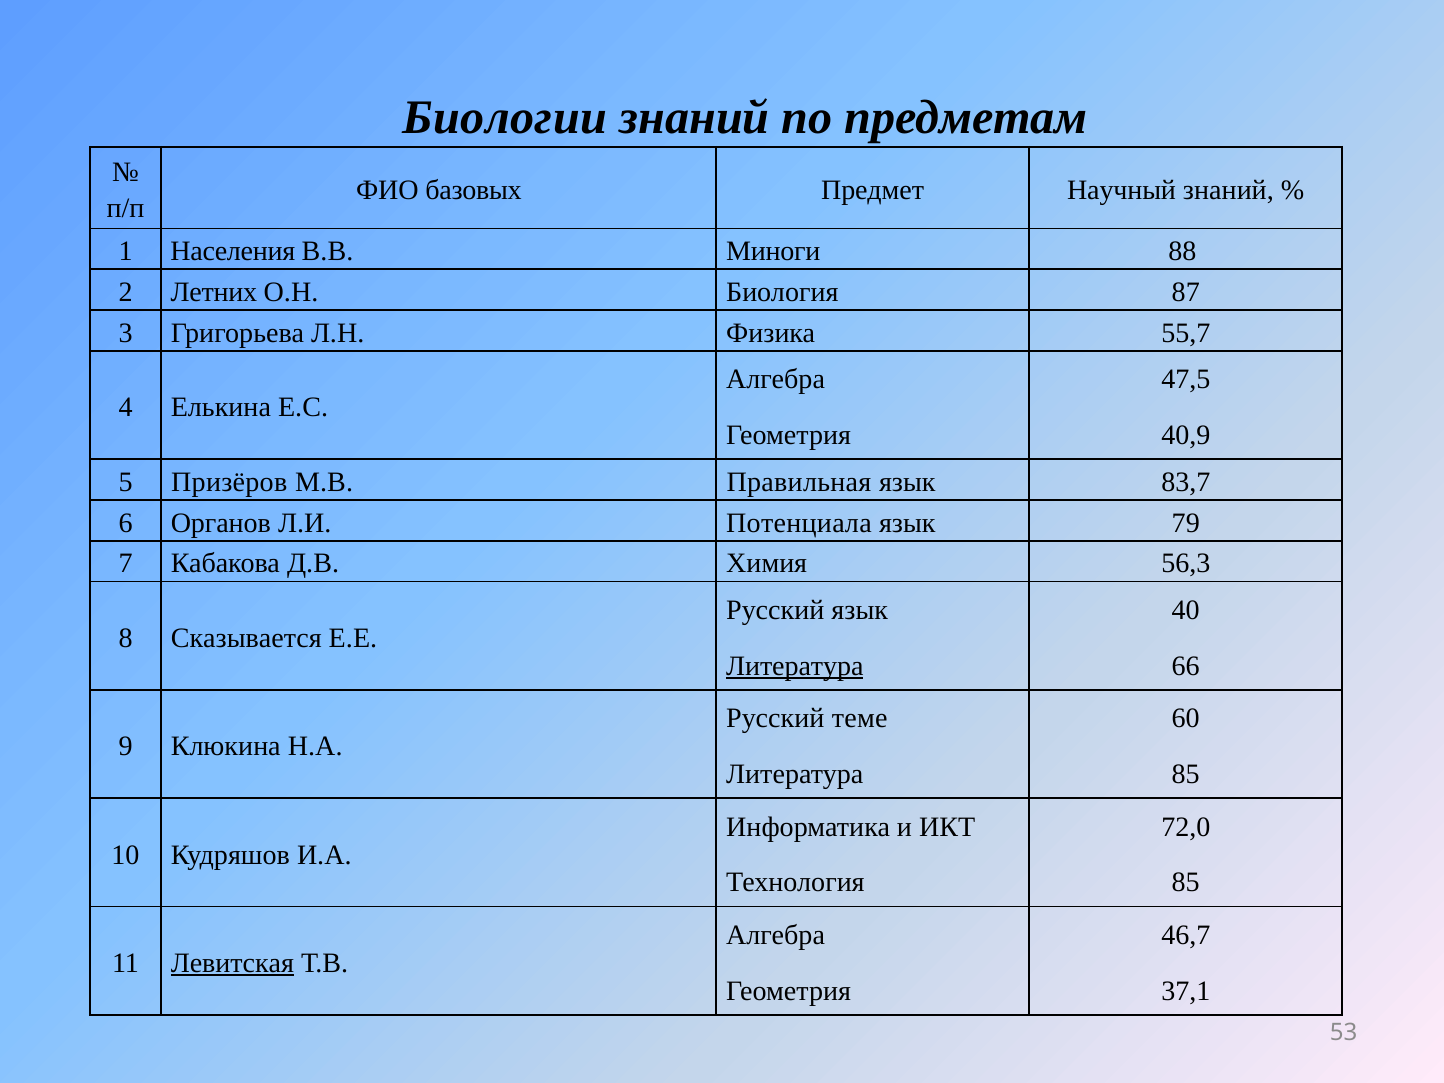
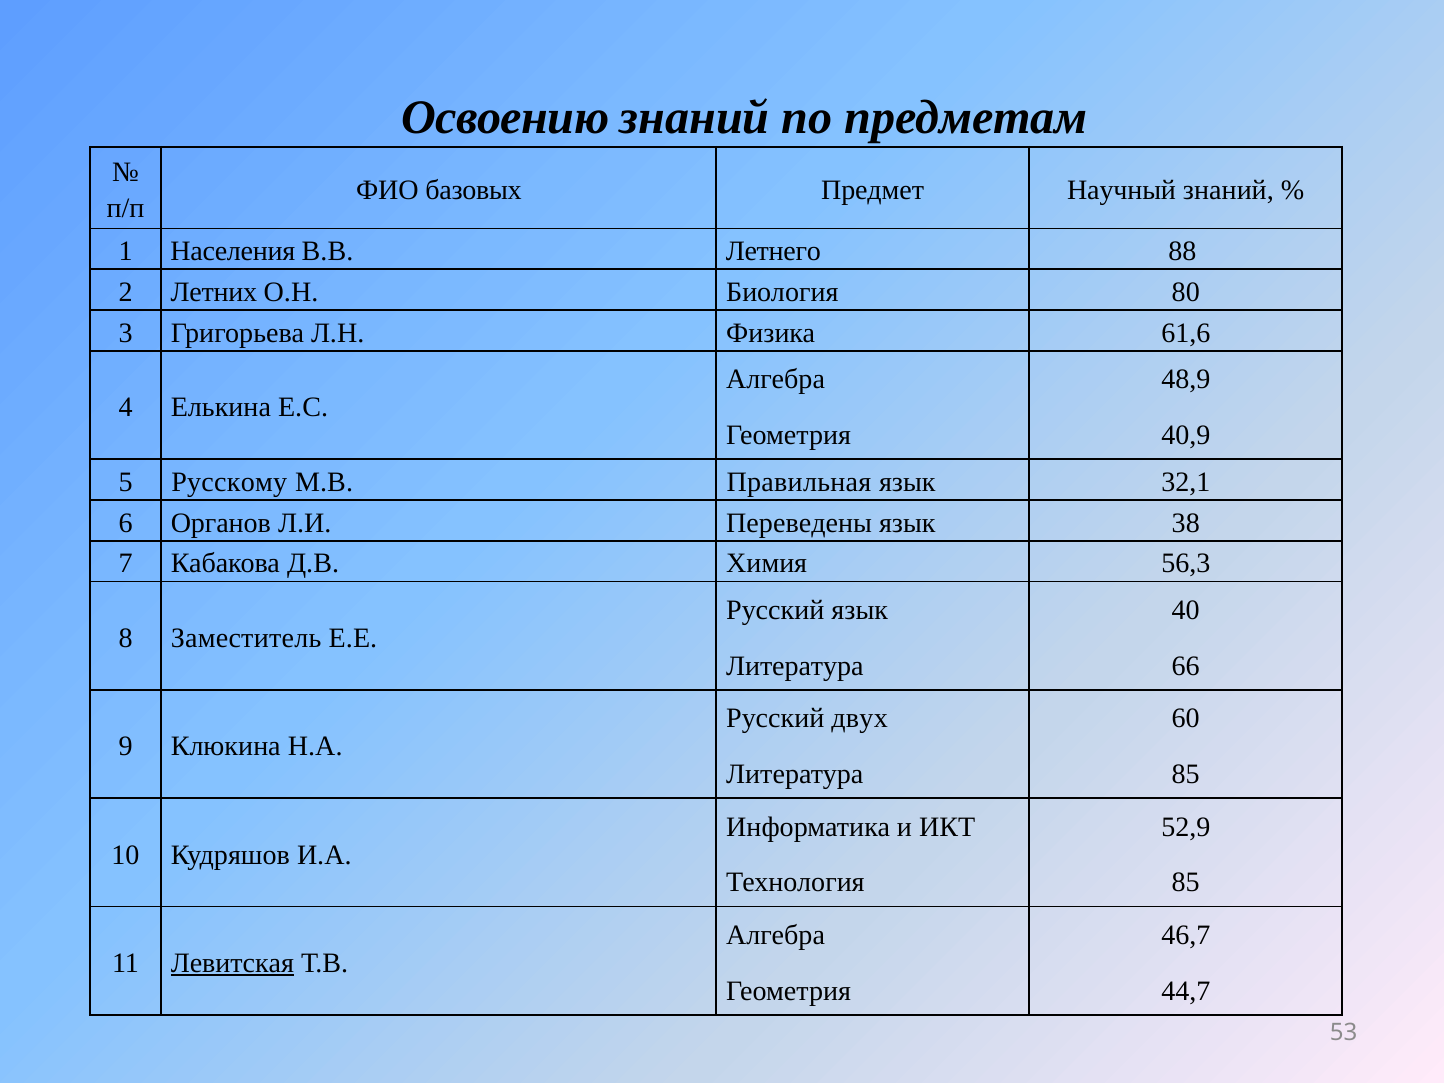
Биологии: Биологии -> Освоению (505, 118)
Миноги: Миноги -> Летнего (773, 251)
87: 87 -> 80 (1186, 292)
55,7: 55,7 -> 61,6 (1186, 333)
47,5: 47,5 -> 48,9 (1186, 380)
Призёров: Призёров -> Русскому (229, 482)
83,7: 83,7 -> 32,1 (1186, 482)
Потенциала: Потенциала -> Переведены (799, 523)
79: 79 -> 38 (1186, 523)
Сказывается: Сказывается -> Заместитель (246, 638)
Литература underline: present -> none (795, 666)
теме: теме -> двух (860, 719)
72,0: 72,0 -> 52,9 (1186, 827)
37,1: 37,1 -> 44,7 (1186, 991)
